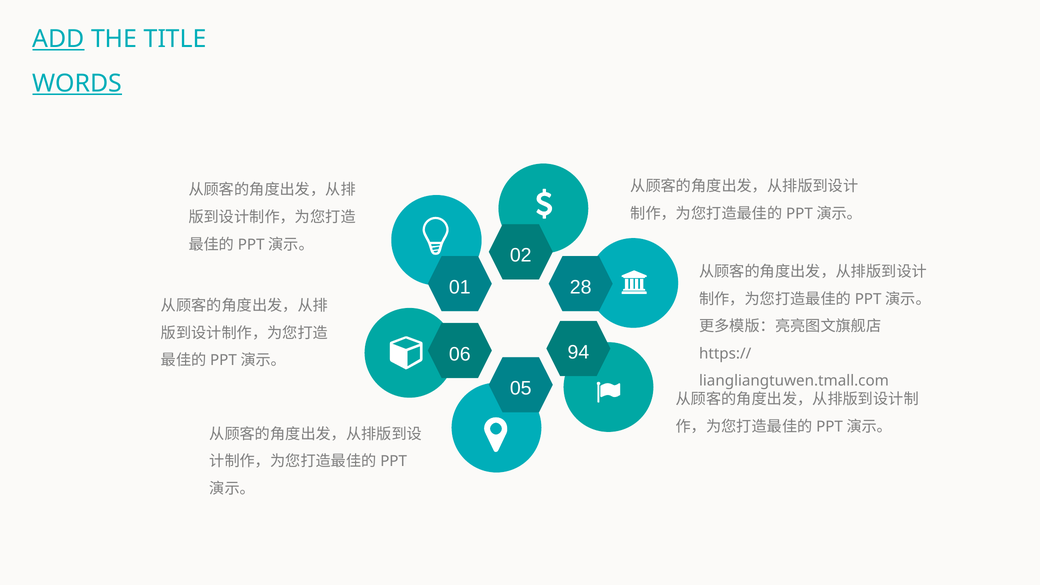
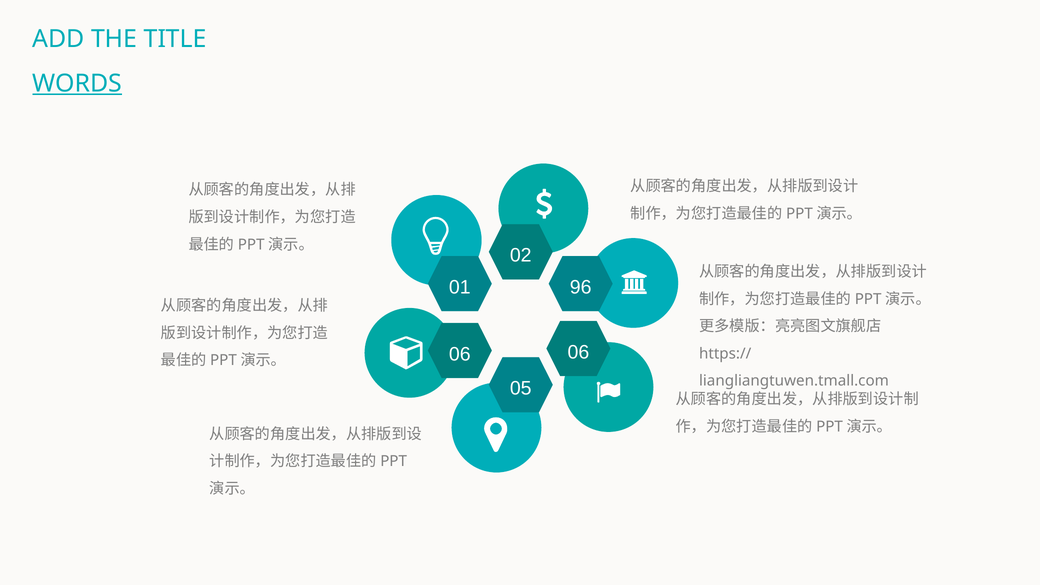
ADD underline: present -> none (58, 39)
28: 28 -> 96 (581, 287)
06 94: 94 -> 06 (578, 352)
